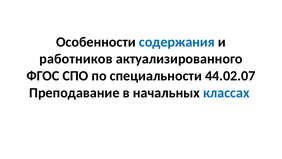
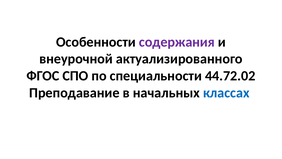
содержания colour: blue -> purple (177, 42)
работников: работников -> внеурочной (76, 59)
44.02.07: 44.02.07 -> 44.72.02 (230, 76)
